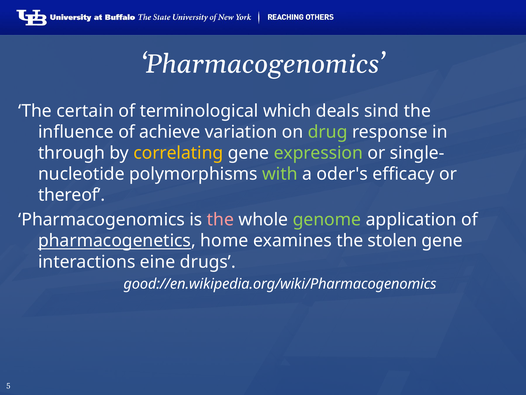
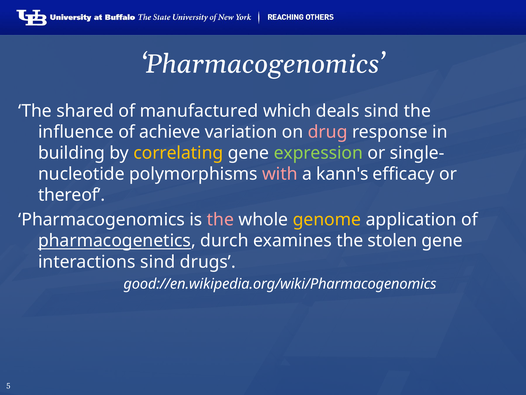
certain: certain -> shared (85, 111)
terminological: terminological -> manufactured (199, 111)
drug colour: light green -> pink (328, 132)
through: through -> building (72, 153)
with colour: light green -> pink (280, 174)
oder's: oder's -> kann's (342, 174)
genome colour: light green -> yellow (327, 219)
home: home -> durch (224, 241)
interactions eine: eine -> sind (158, 262)
